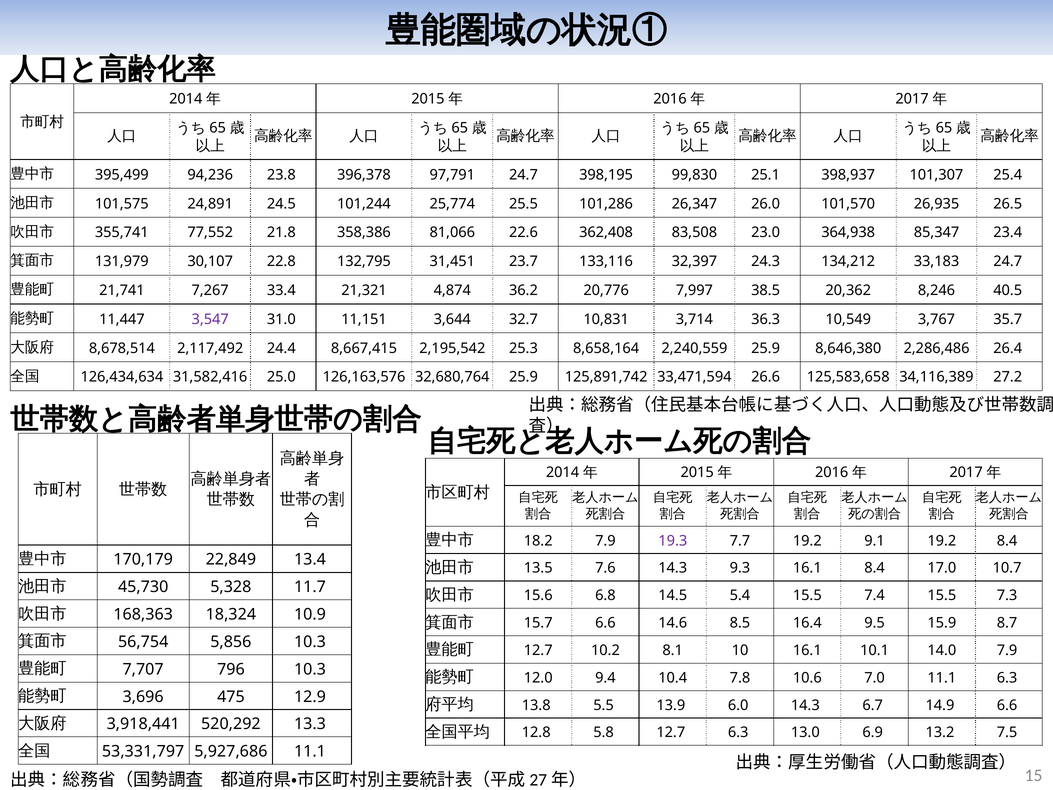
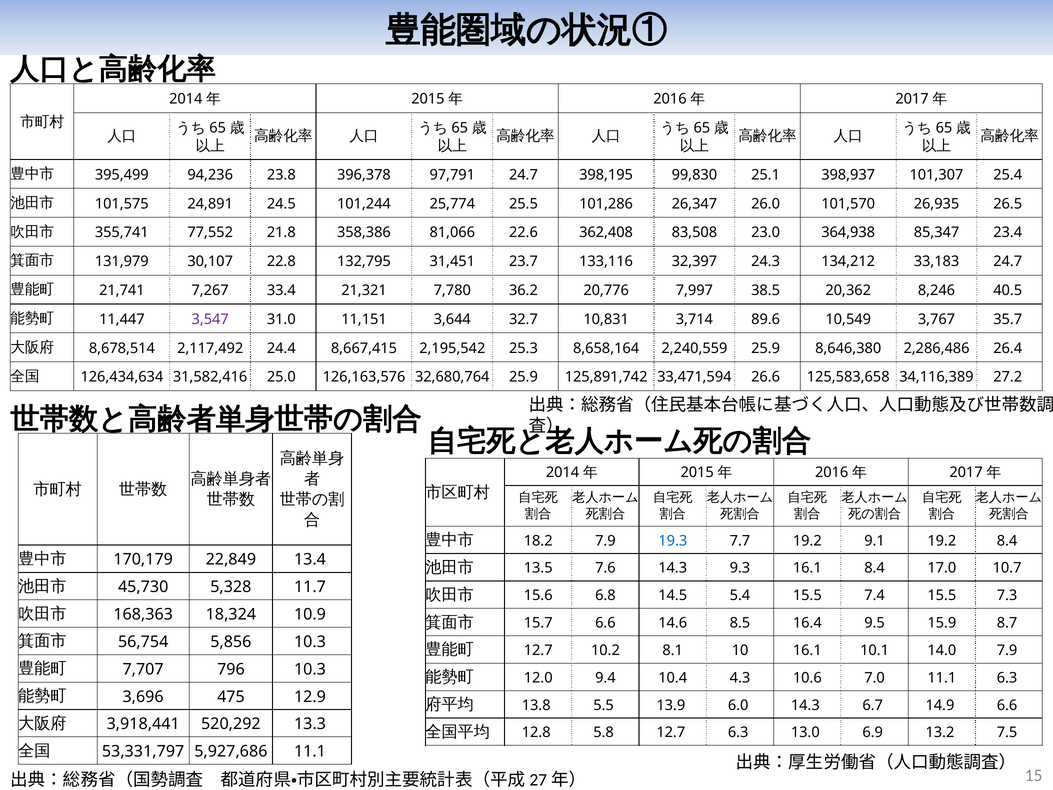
4,874: 4,874 -> 7,780 (452, 290)
36.3: 36.3 -> 89.6 (766, 319)
19.3 colour: purple -> blue (673, 541)
7.8: 7.8 -> 4.3 (740, 678)
